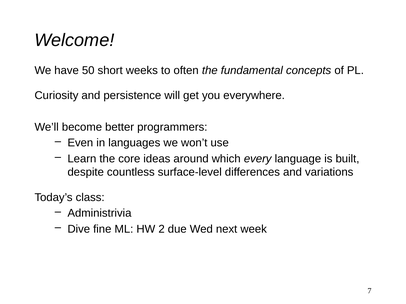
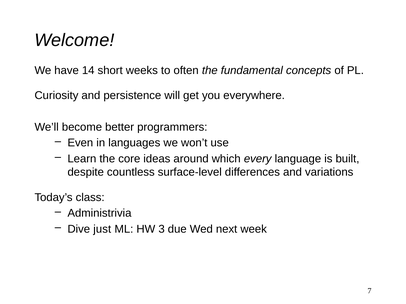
50: 50 -> 14 (88, 70)
fine: fine -> just (102, 229)
2: 2 -> 3 (162, 229)
